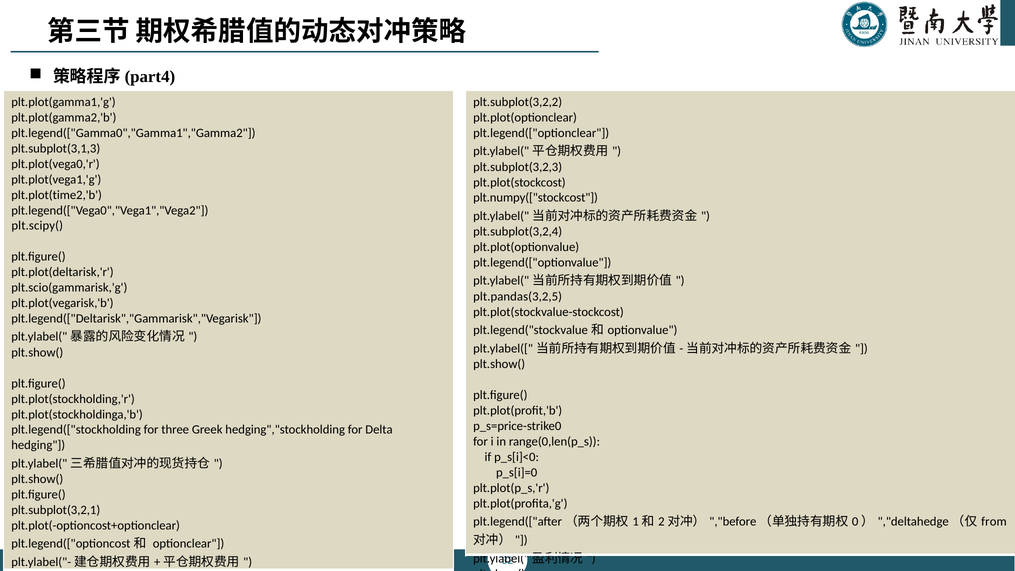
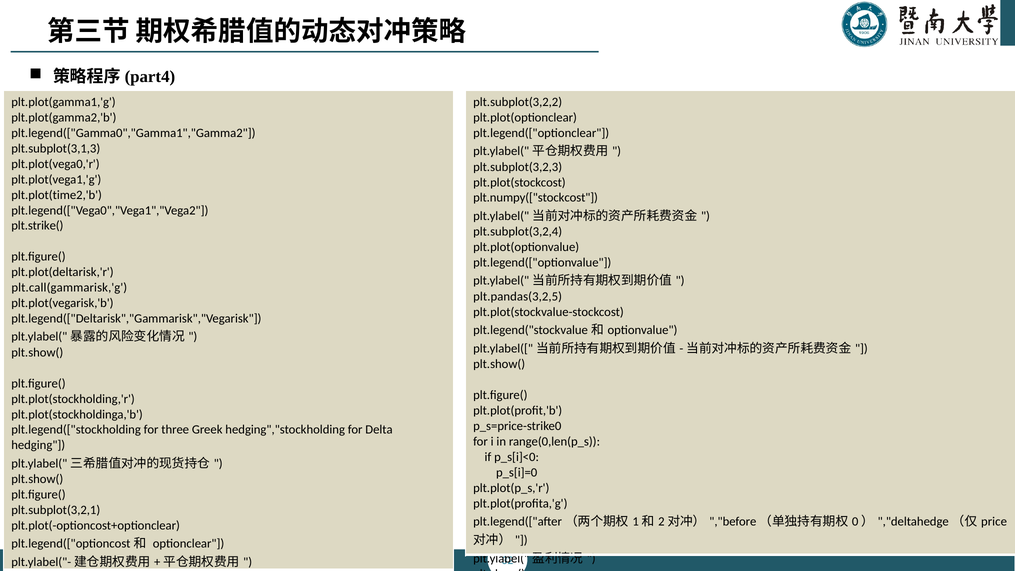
plt.scipy(: plt.scipy( -> plt.strike( (37, 226)
plt.scio(gammarisk,'g: plt.scio(gammarisk,'g -> plt.call(gammarisk,'g (69, 288)
from: from -> price (994, 522)
